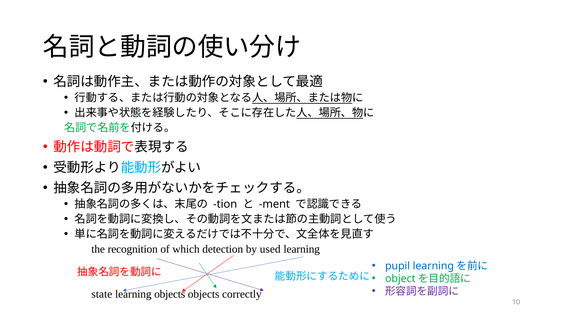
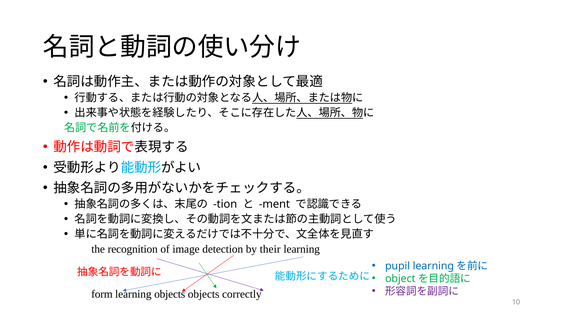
which: which -> image (186, 249)
used: used -> their (270, 249)
state: state -> form (102, 294)
